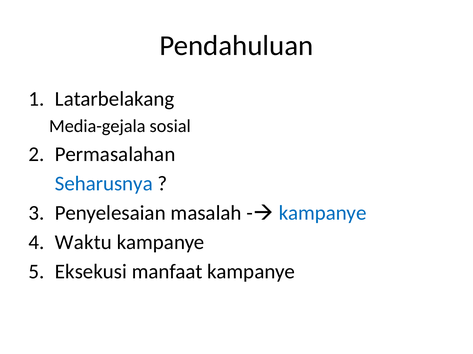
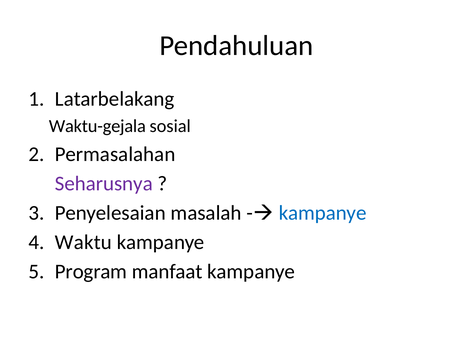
Media-gejala: Media-gejala -> Waktu-gejala (97, 126)
Seharusnya colour: blue -> purple (104, 184)
Eksekusi: Eksekusi -> Program (91, 272)
